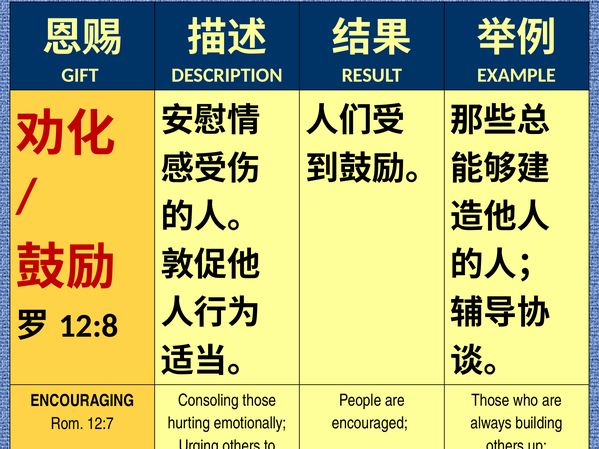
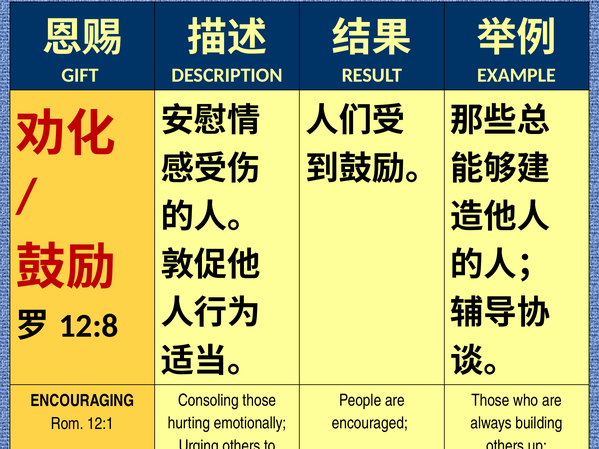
12:7: 12:7 -> 12:1 (101, 424)
